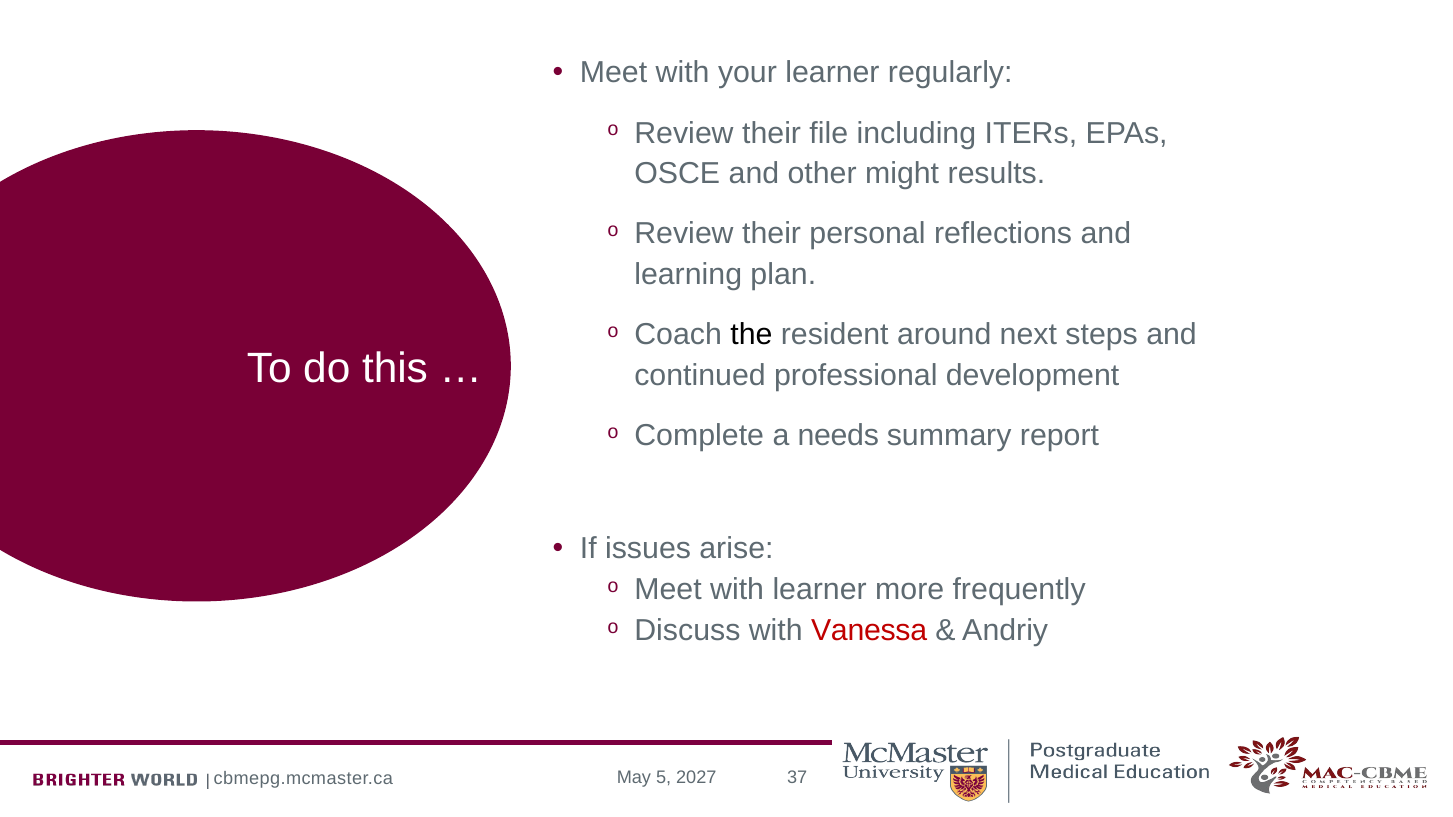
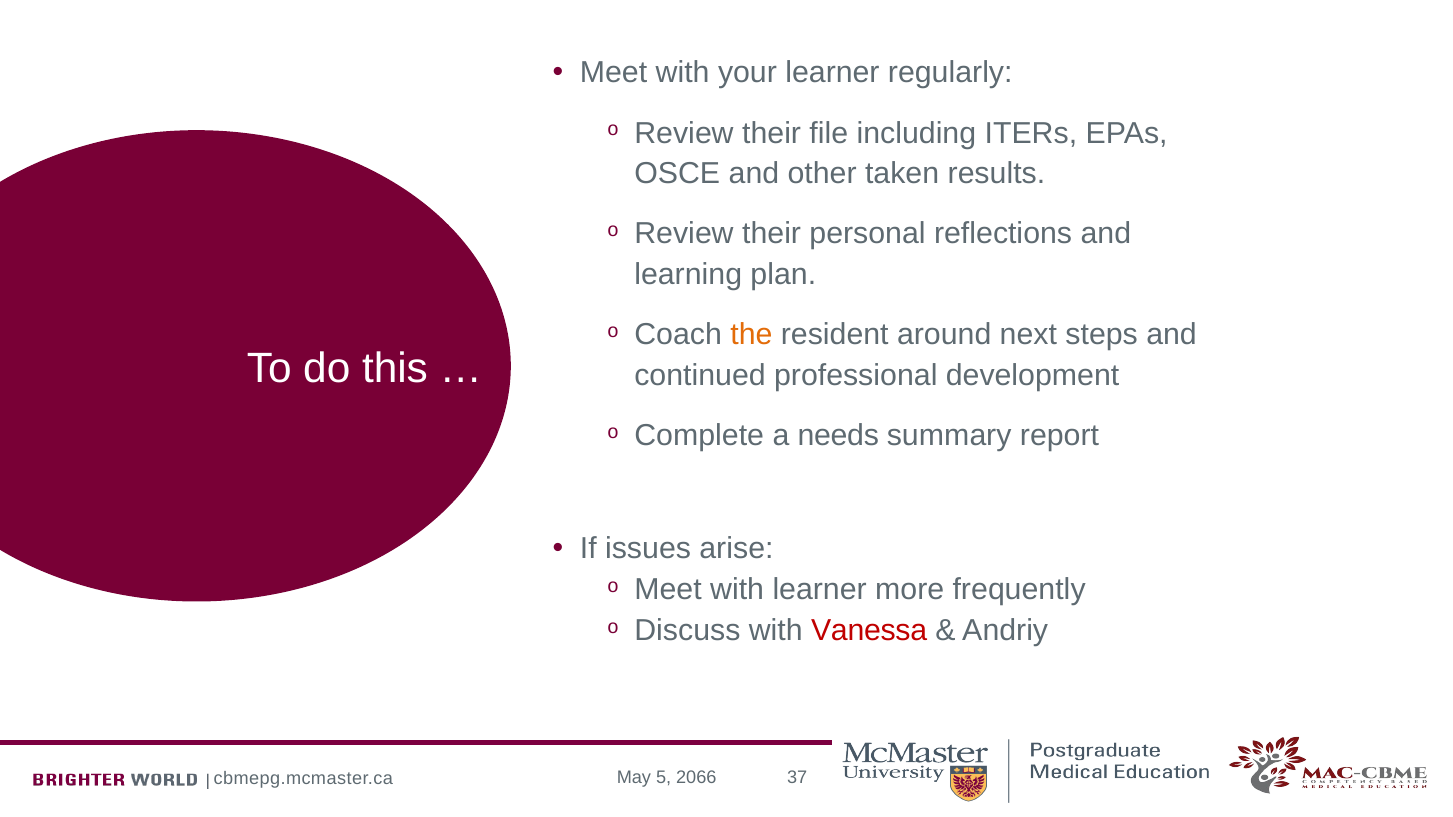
might: might -> taken (902, 174)
the colour: black -> orange (751, 335)
2027: 2027 -> 2066 (696, 778)
